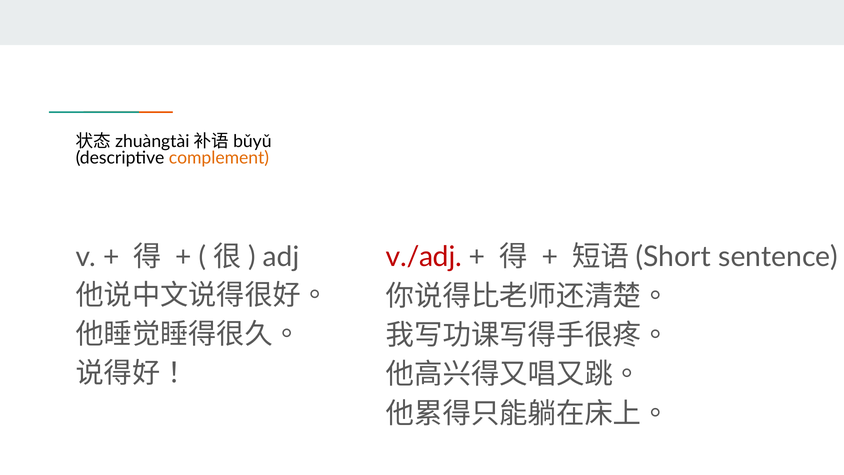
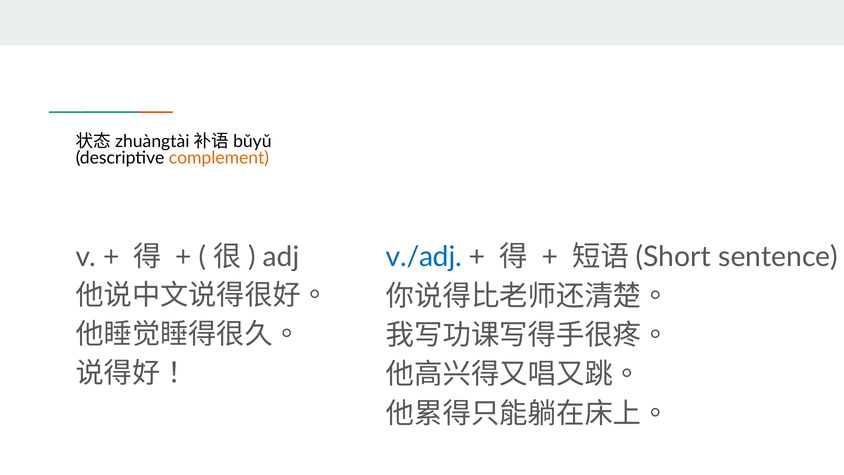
v./adj colour: red -> blue (424, 257)
